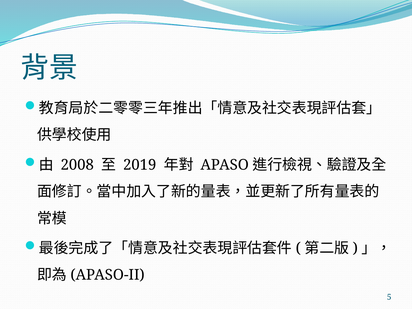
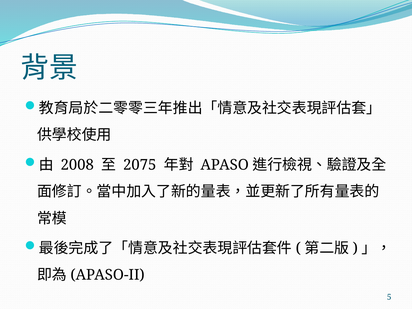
2019: 2019 -> 2075 (140, 165)
